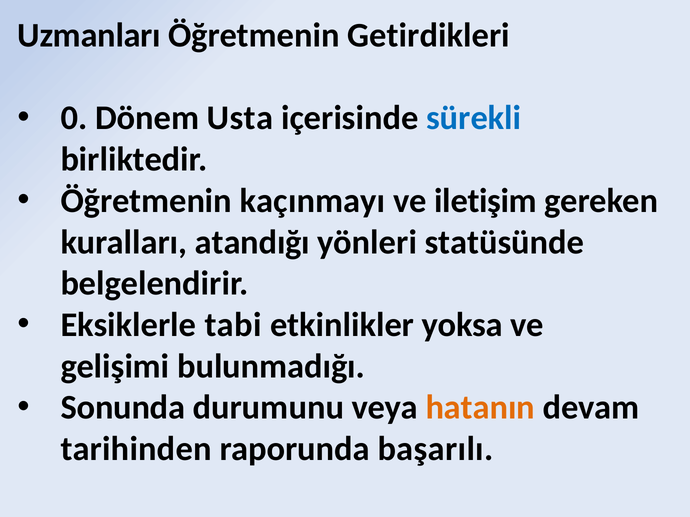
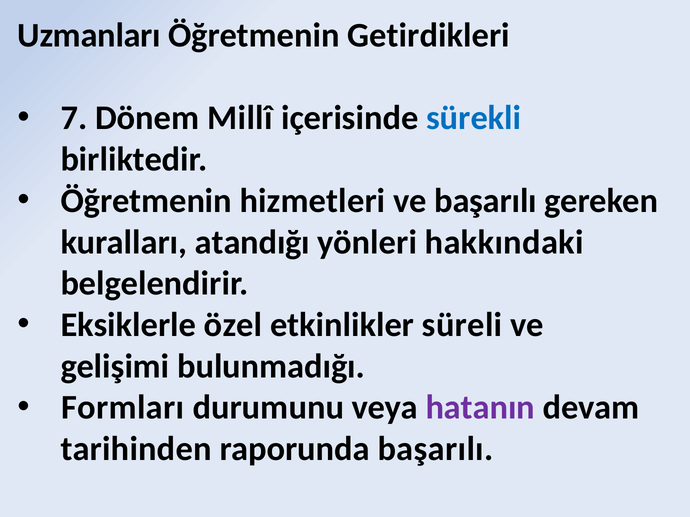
0: 0 -> 7 (74, 118)
Usta: Usta -> Millî (240, 118)
kaçınmayı: kaçınmayı -> hizmetleri (313, 201)
ve iletişim: iletişim -> başarılı (486, 201)
statüsünde: statüsünde -> hakkındaki (504, 242)
tabi: tabi -> özel (233, 325)
yoksa: yoksa -> süreli (462, 325)
Sonunda: Sonunda -> Formları (123, 408)
hatanın colour: orange -> purple (480, 408)
